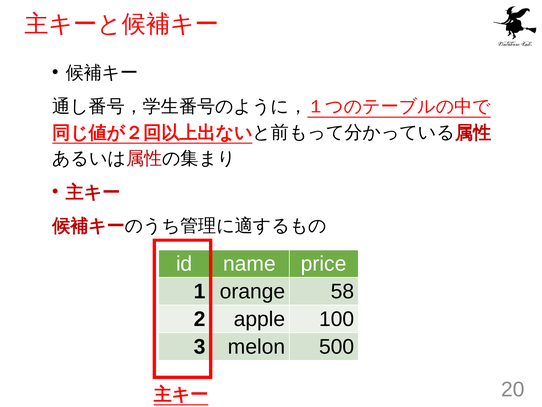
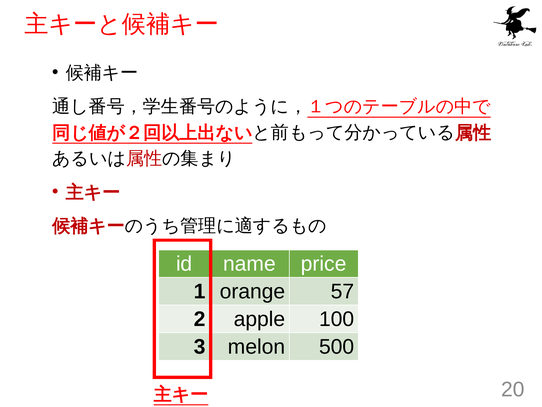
58: 58 -> 57 (342, 291)
